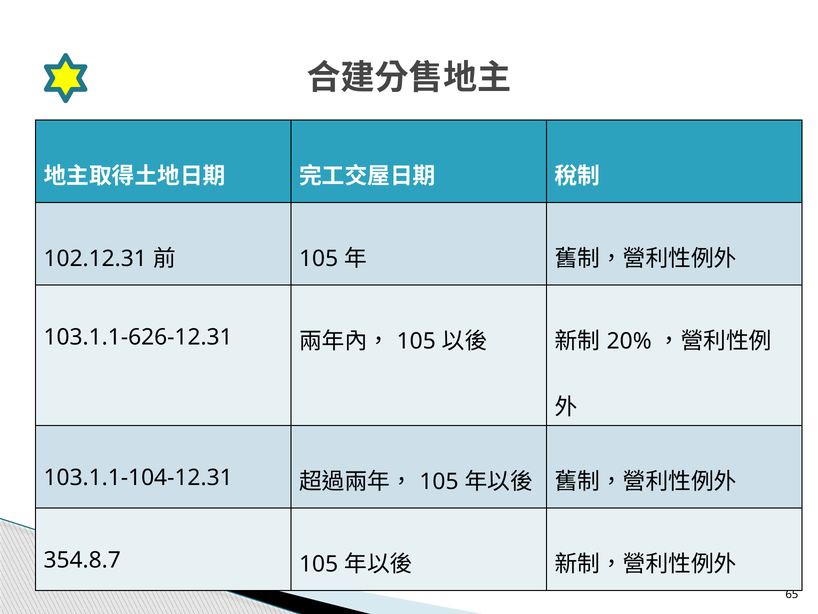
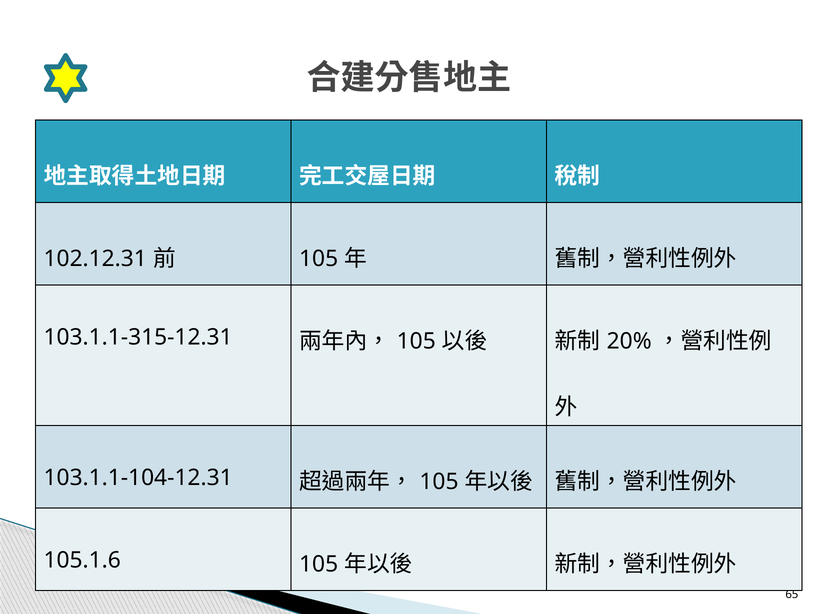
103.1.1-626-12.31: 103.1.1-626-12.31 -> 103.1.1-315-12.31 (138, 337)
354.8.7: 354.8.7 -> 105.1.6 (82, 560)
